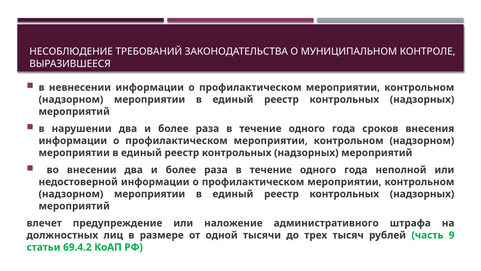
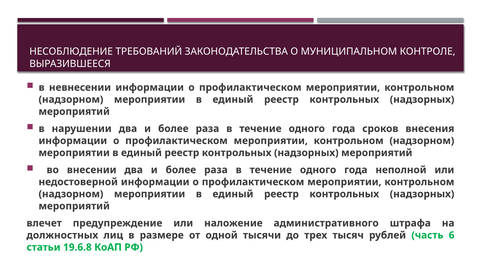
9: 9 -> 6 (452, 235)
69.4.2: 69.4.2 -> 19.6.8 (77, 247)
